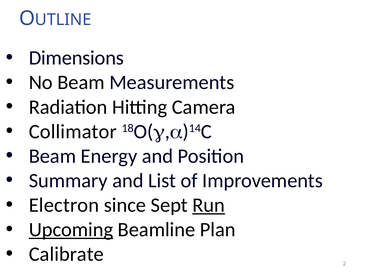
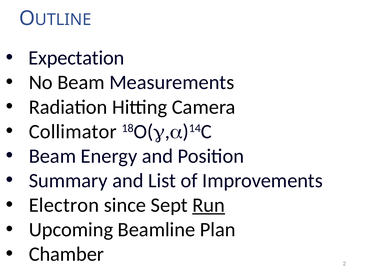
Dimensions: Dimensions -> Expectation (76, 58)
Upcoming underline: present -> none (71, 230)
Calibrate: Calibrate -> Chamber (66, 254)
